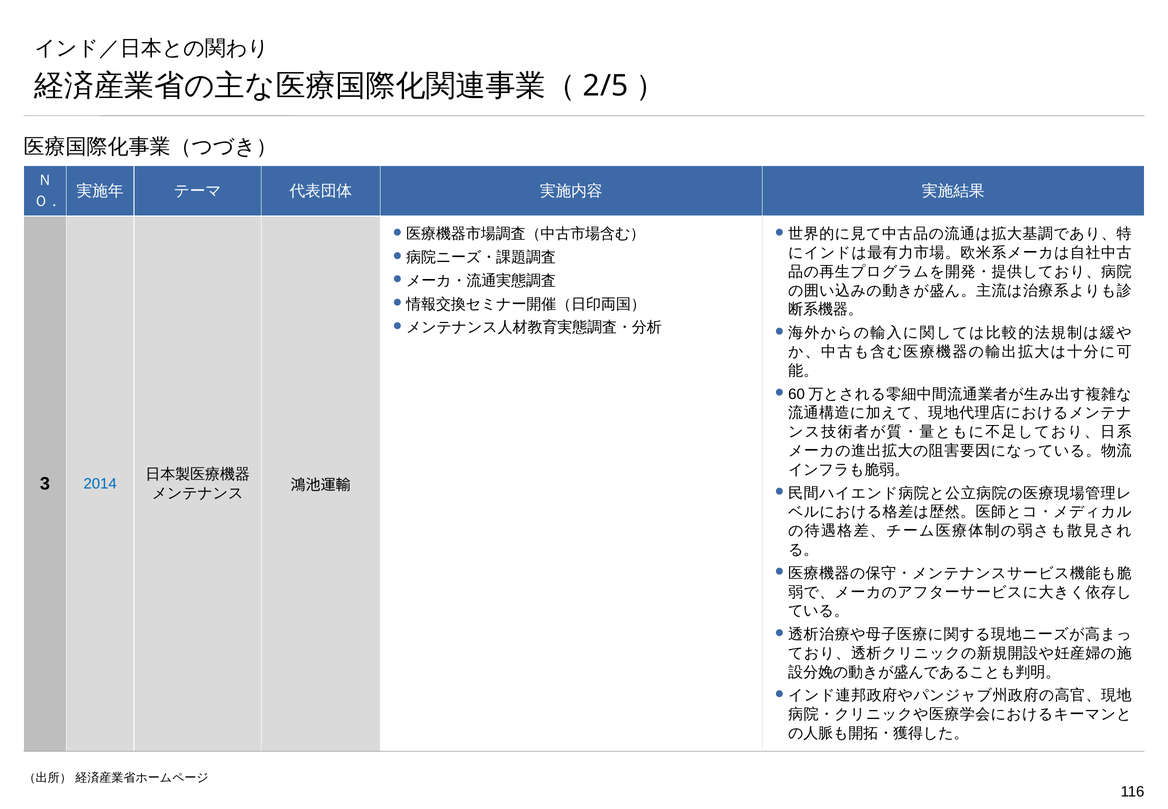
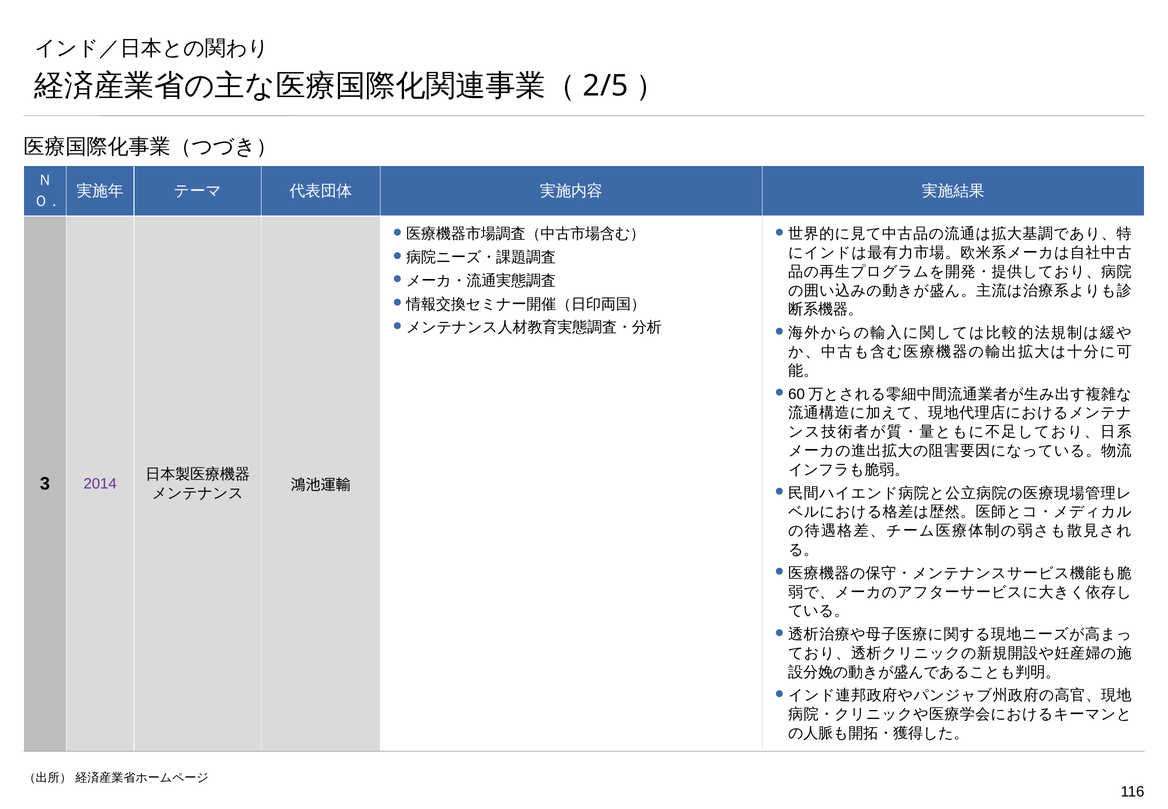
2014 colour: blue -> purple (100, 484)
